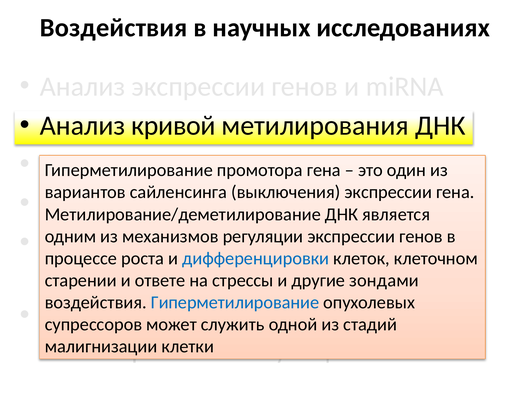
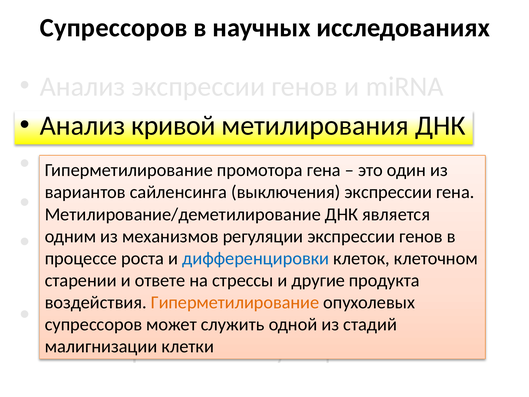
Воздействия: Воздействия -> Супрессоров (114, 28)
зондами: зондами -> продукта (384, 280)
Гиперметилирование colour: blue -> orange (235, 302)
